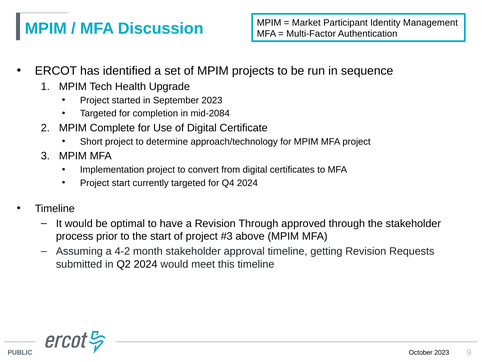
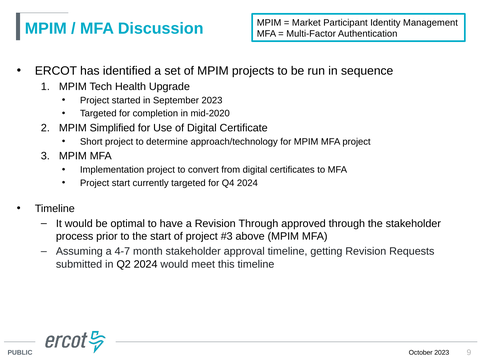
mid-2084: mid-2084 -> mid-2020 (210, 113)
Complete: Complete -> Simplified (112, 128)
4-2: 4-2 -> 4-7 (122, 251)
